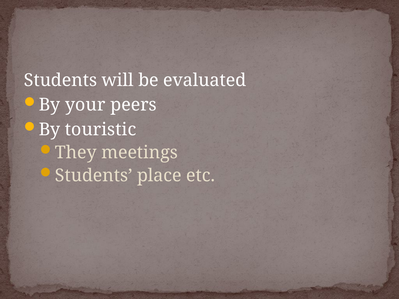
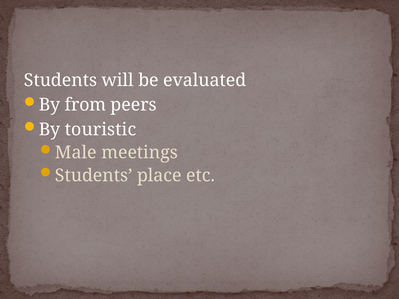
your: your -> from (85, 105)
They: They -> Male (76, 153)
